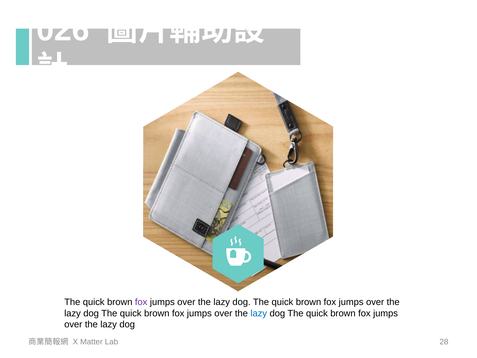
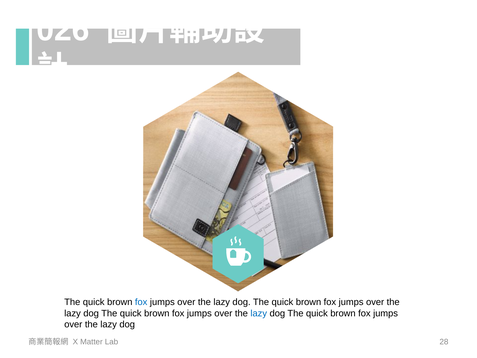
fox colour: purple -> blue (141, 302)
